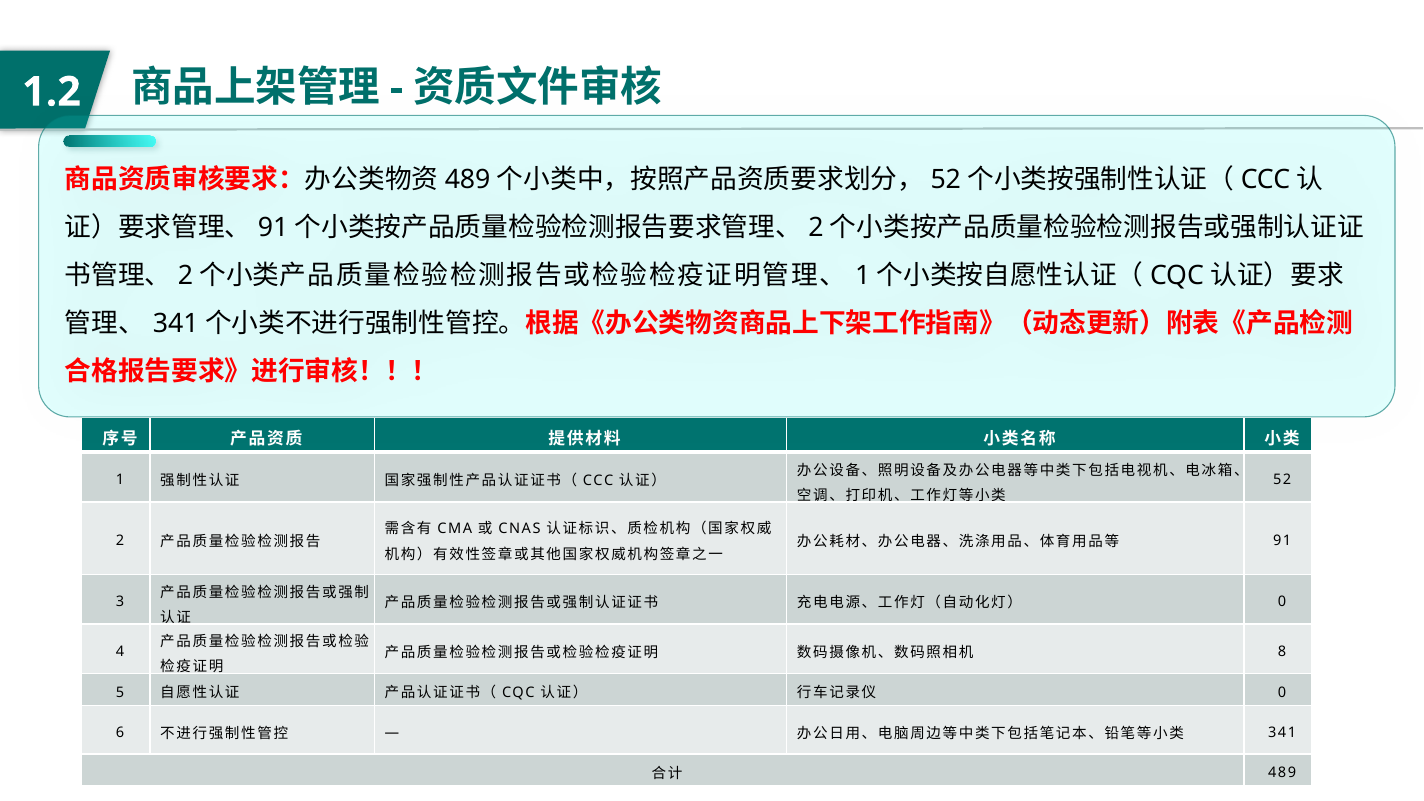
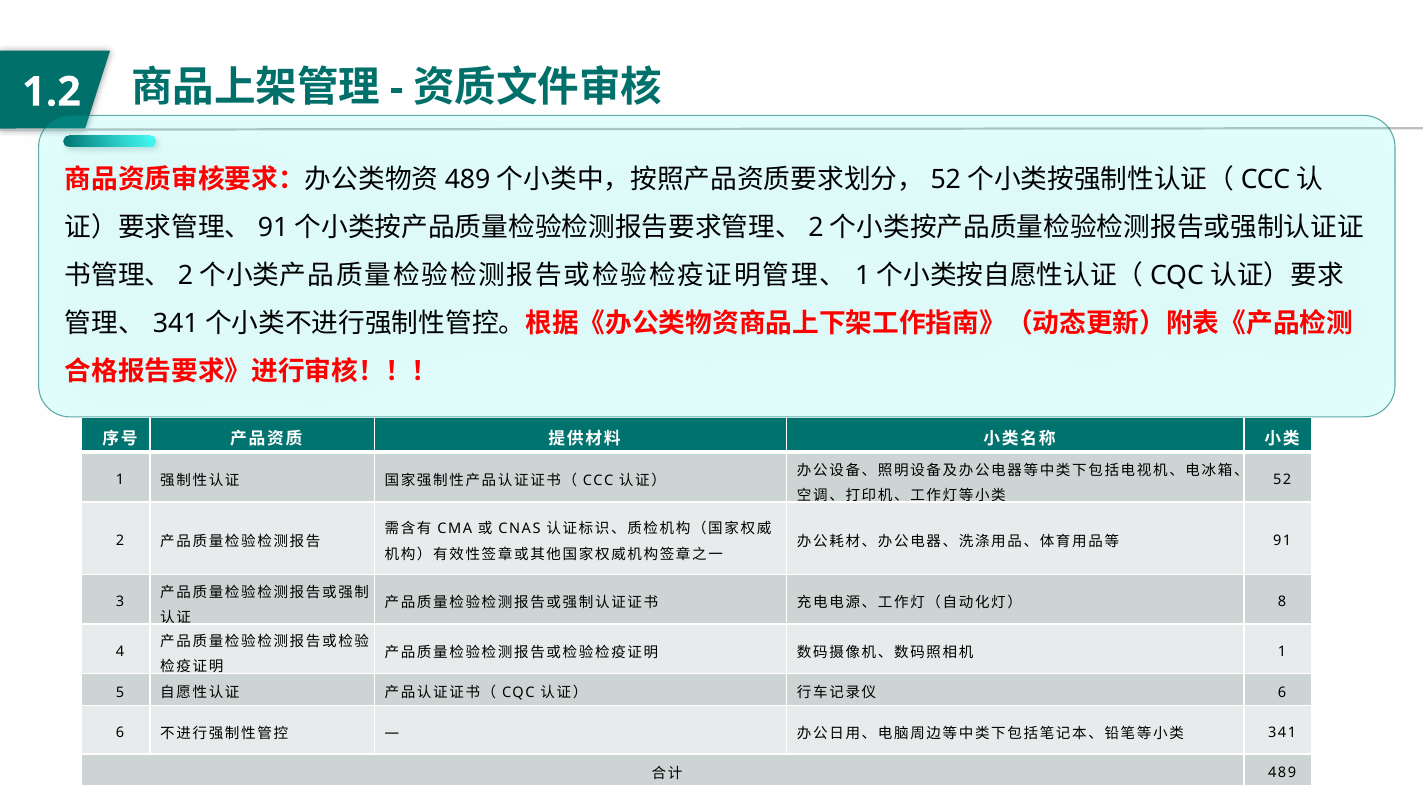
0: 0 -> 8 (1282, 602)
8: 8 -> 1 (1282, 652)
0: 0 -> 6 (1282, 692)
